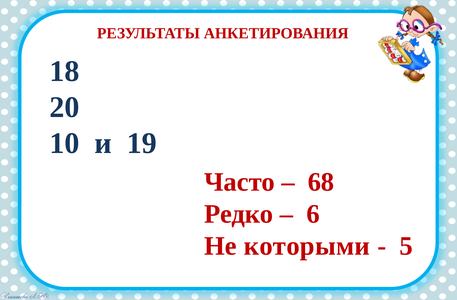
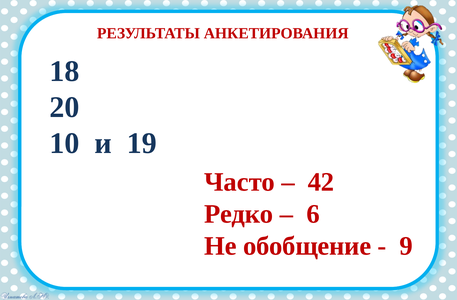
68: 68 -> 42 (321, 182)
которыми: которыми -> обобщение (307, 246)
5: 5 -> 9 (406, 246)
